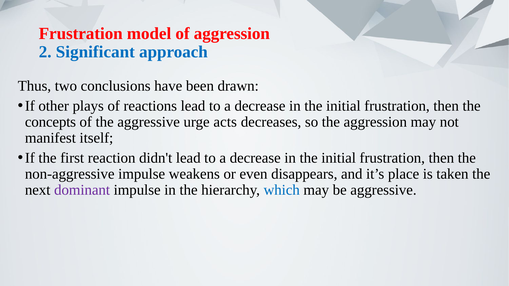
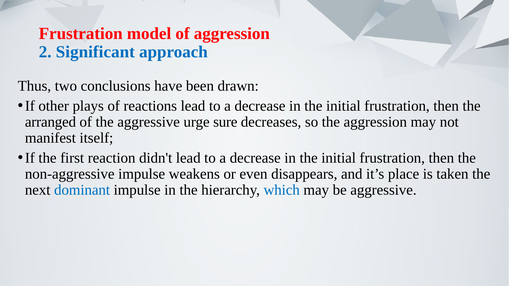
concepts: concepts -> arranged (50, 122)
acts: acts -> sure (225, 122)
dominant colour: purple -> blue (82, 190)
